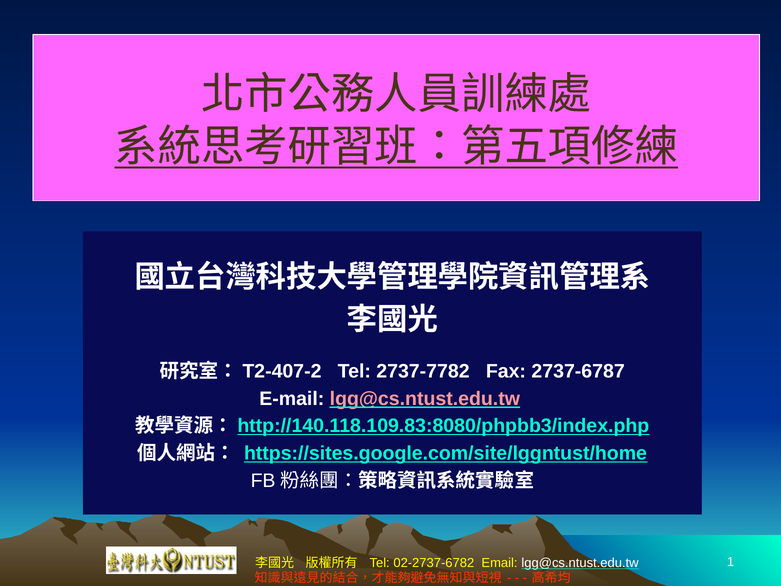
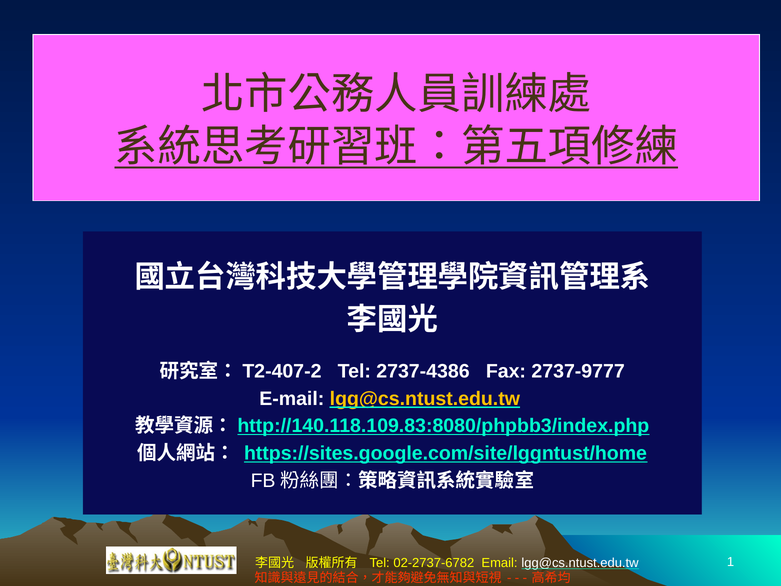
2737-7782: 2737-7782 -> 2737-4386 (423, 371)
2737-6787: 2737-6787 -> 2737-9777 (578, 371)
lgg@cs.ntust.edu.tw colour: pink -> yellow (425, 398)
